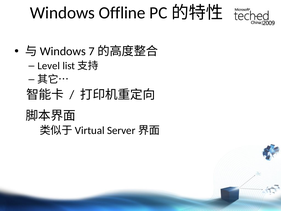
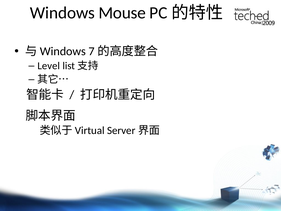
Offline: Offline -> Mouse (122, 13)
